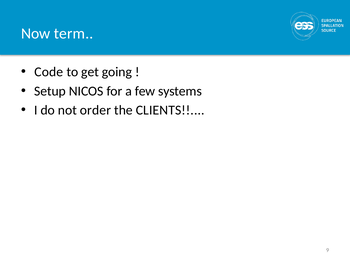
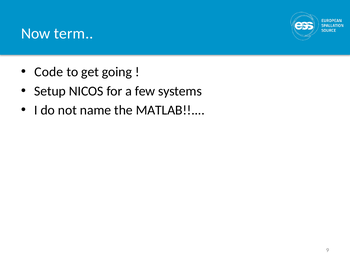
order: order -> name (96, 110)
CLIENTS: CLIENTS -> MATLAB (170, 110)
